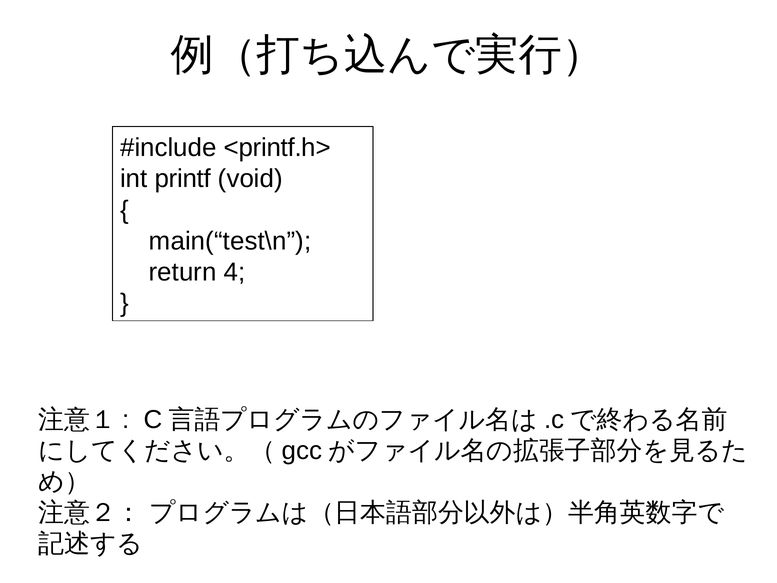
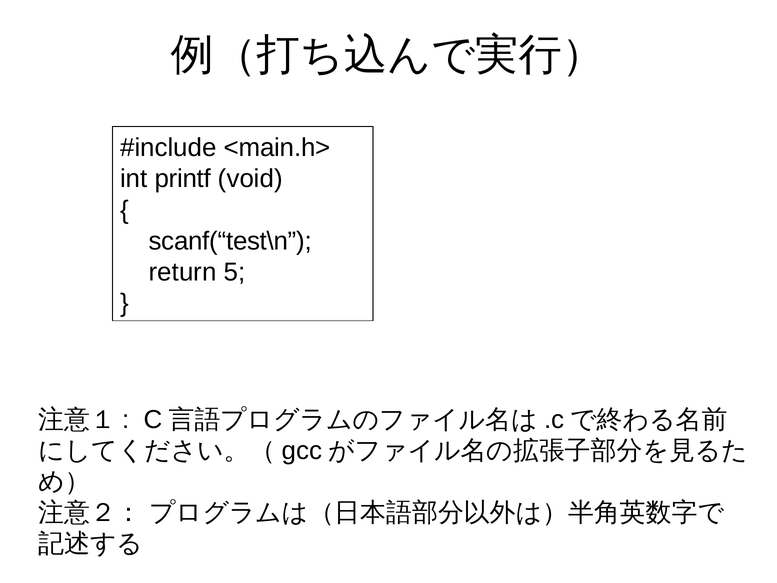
<printf.h>: <printf.h> -> <main.h> (277, 148)
main(“test\n: main(“test\n -> scanf(“test\n (230, 241)
4: 4 -> 5 (235, 272)
